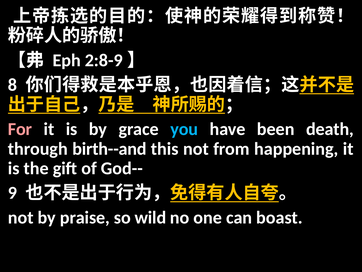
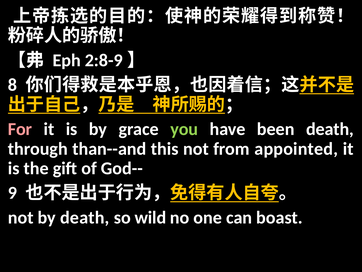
you colour: light blue -> light green (184, 129)
birth--and: birth--and -> than--and (109, 149)
happening: happening -> appointed (296, 149)
by praise: praise -> death (85, 217)
